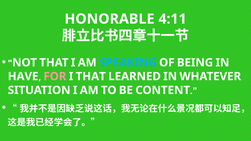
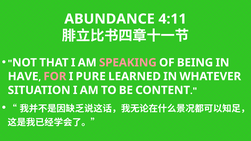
HONORABLE: HONORABLE -> ABUNDANCE (110, 19)
SPEAKING colour: light blue -> pink (128, 63)
I THAT: THAT -> PURE (91, 76)
